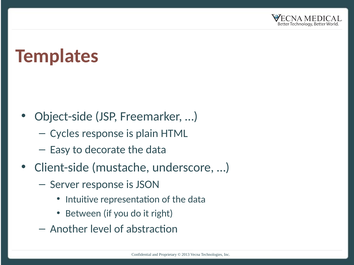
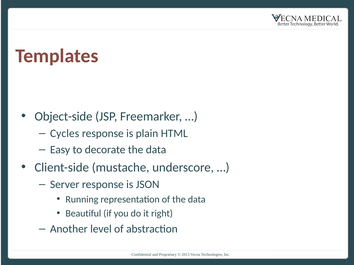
Intuitive: Intuitive -> Running (82, 200)
Between: Between -> Beautiful (83, 214)
